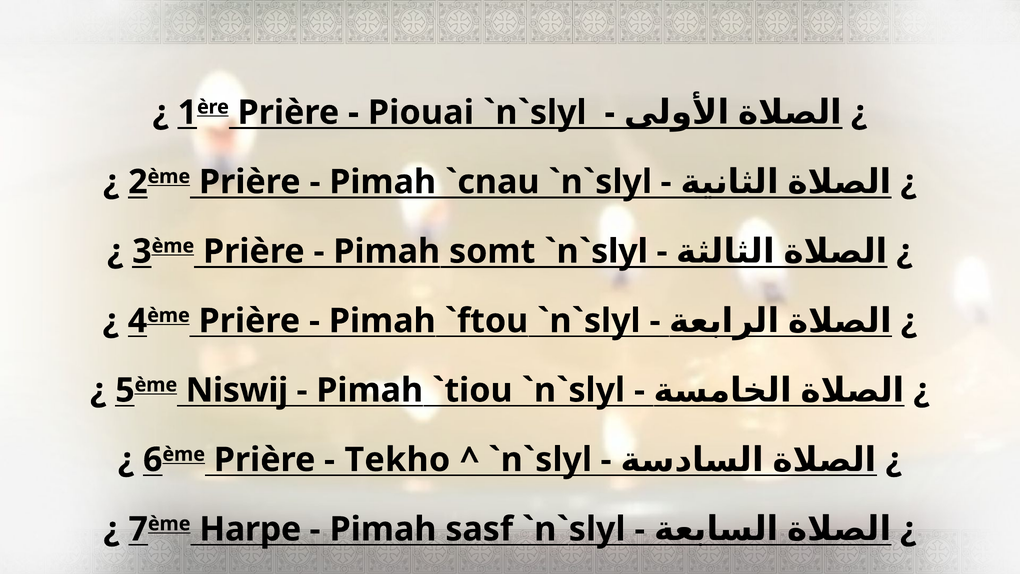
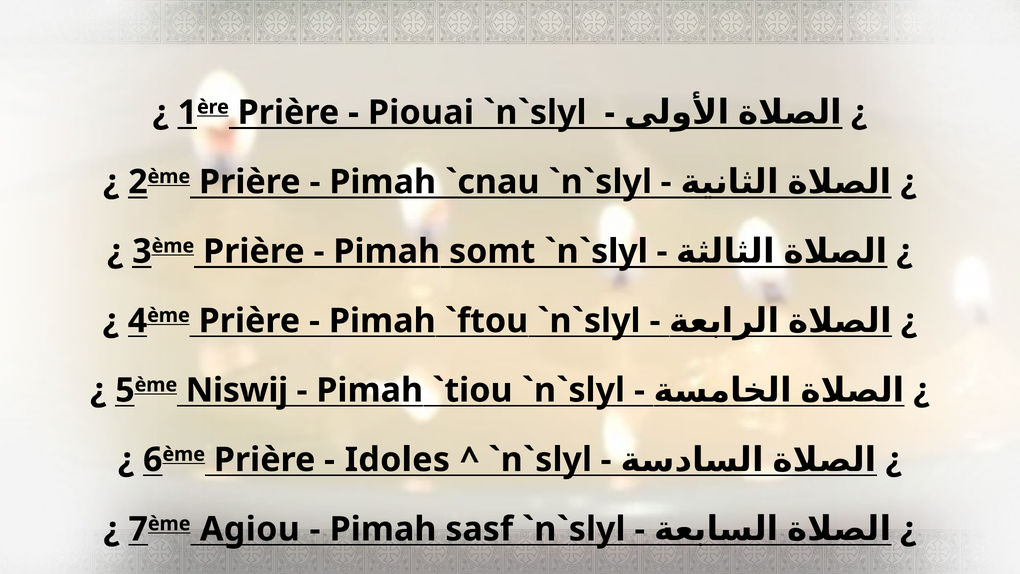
Tekho: Tekho -> Idoles (397, 460)
Harpe: Harpe -> Agiou (250, 529)
